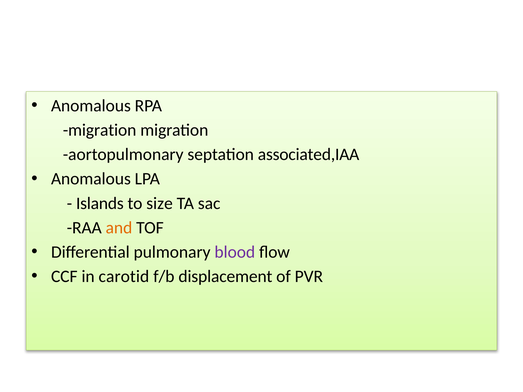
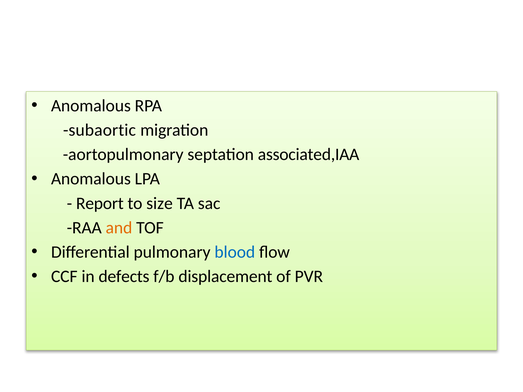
migration: migration -> subaortic (99, 130)
Islands: Islands -> Report (100, 203)
blood colour: purple -> blue (235, 252)
carotid: carotid -> defects (124, 277)
